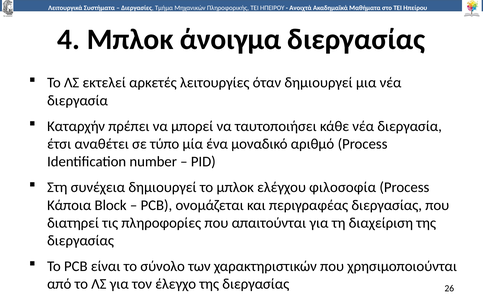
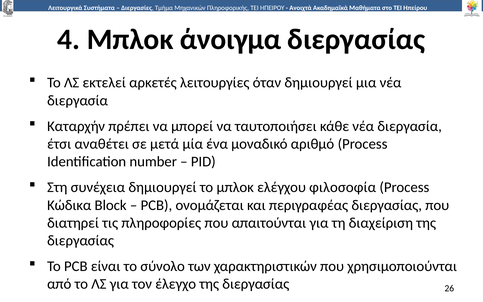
τύπο: τύπο -> μετά (165, 144)
Κάποια: Κάποια -> Κώδικα (69, 205)
